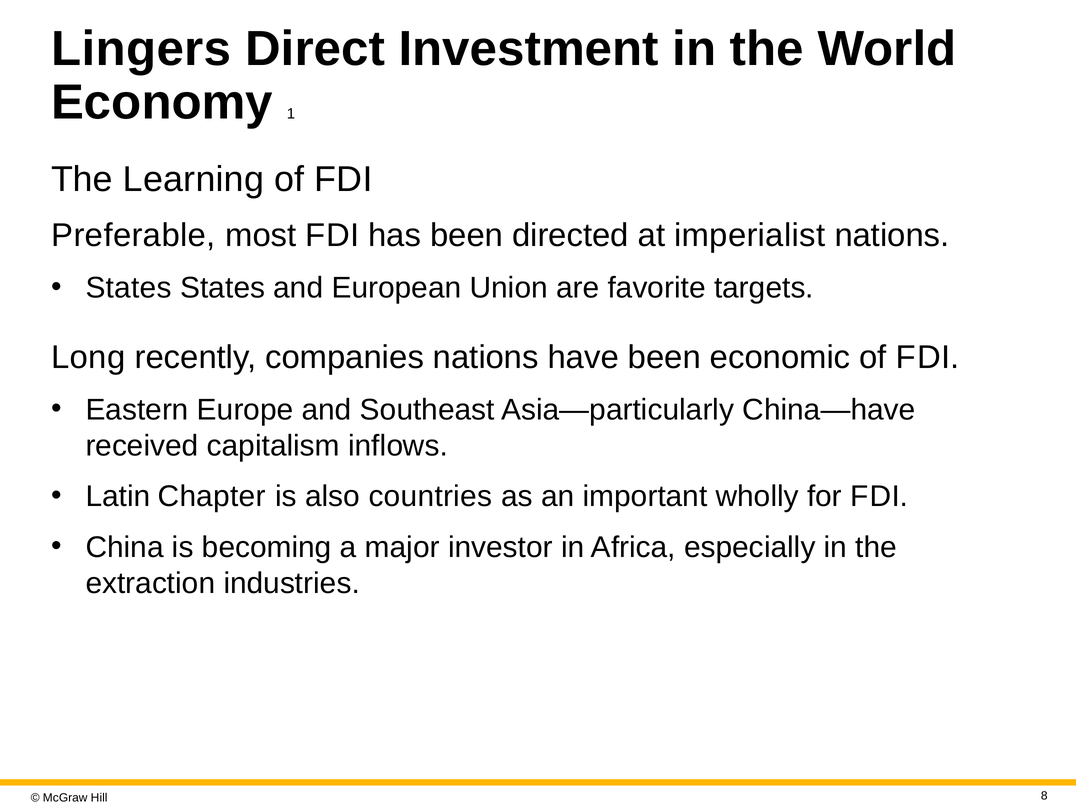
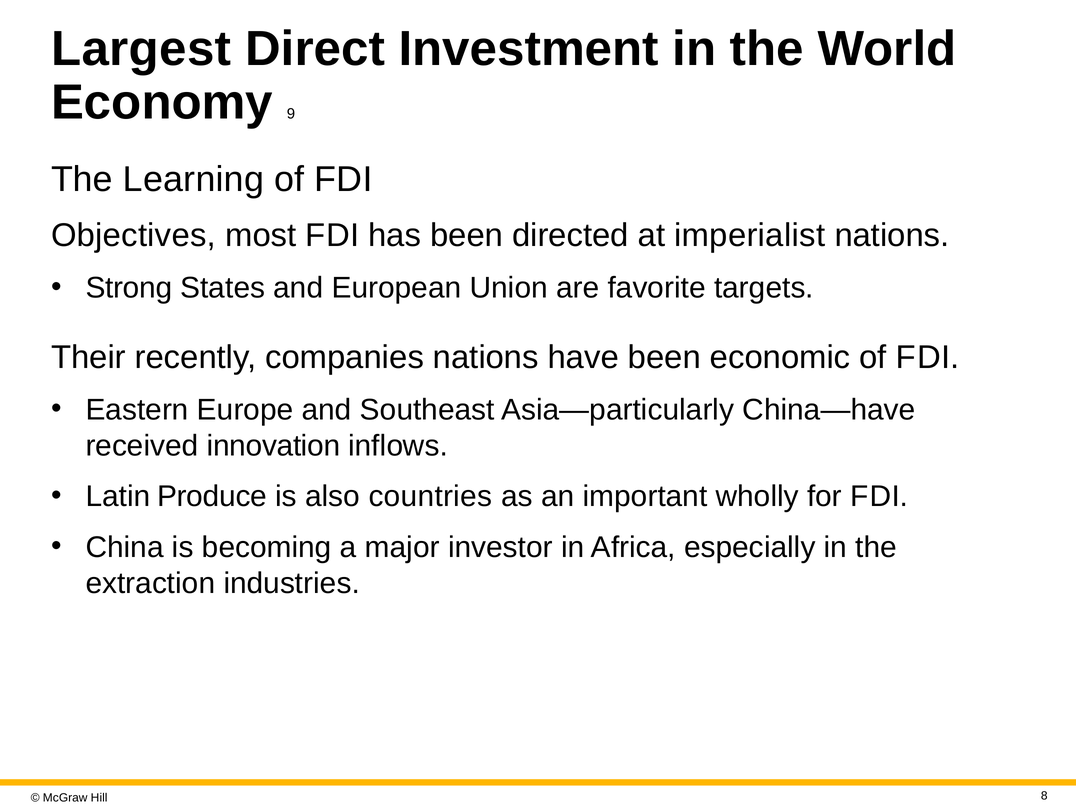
Lingers: Lingers -> Largest (141, 49)
1: 1 -> 9 (291, 114)
Preferable: Preferable -> Objectives (134, 236)
States: States -> Strong (129, 288)
Long: Long -> Their (89, 357)
capitalism: capitalism -> innovation (273, 446)
Chapter: Chapter -> Produce (212, 496)
